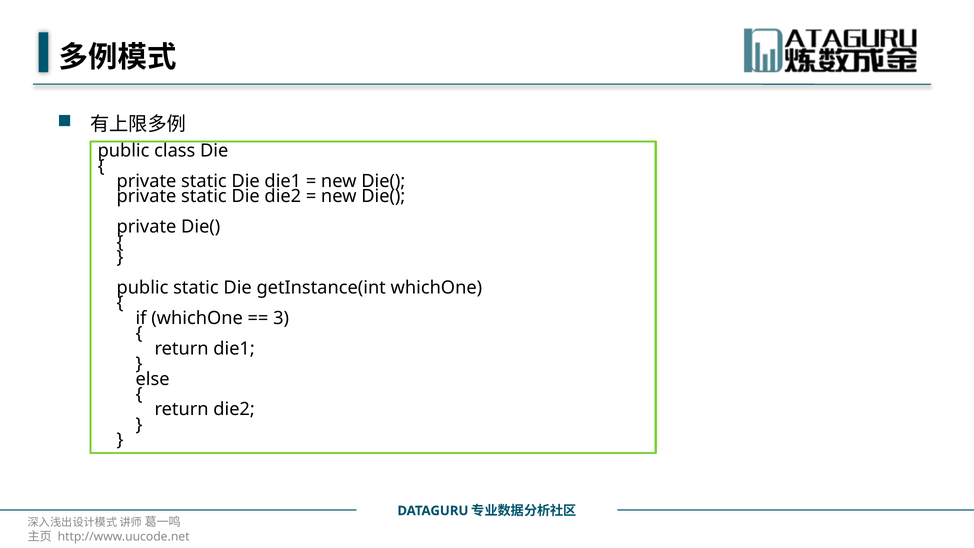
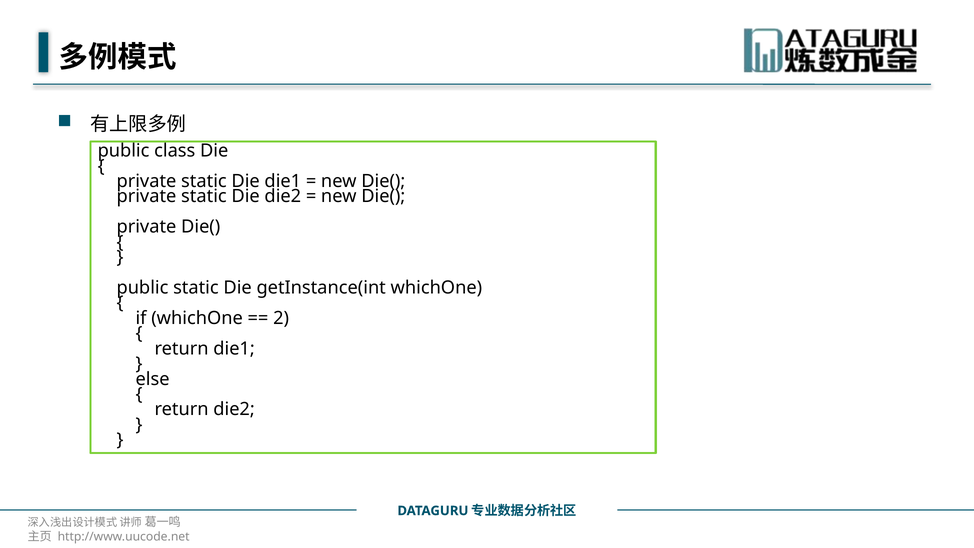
3: 3 -> 2 (281, 318)
